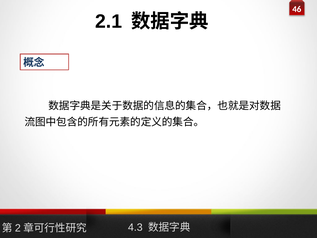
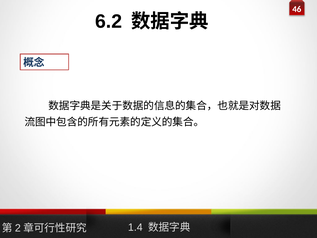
2.1: 2.1 -> 6.2 (109, 21)
4.3: 4.3 -> 1.4 (135, 227)
